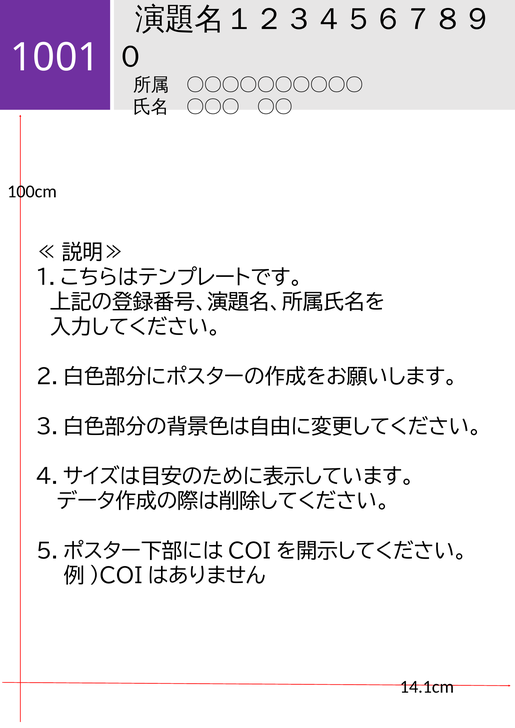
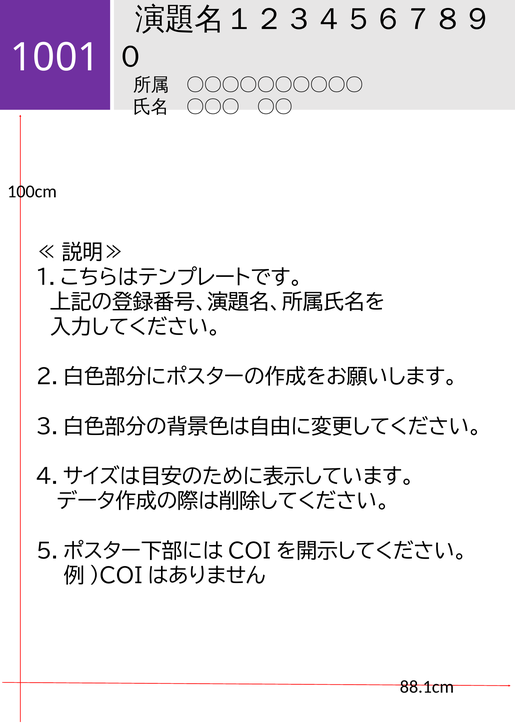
14.1cm: 14.1cm -> 88.1cm (427, 686)
